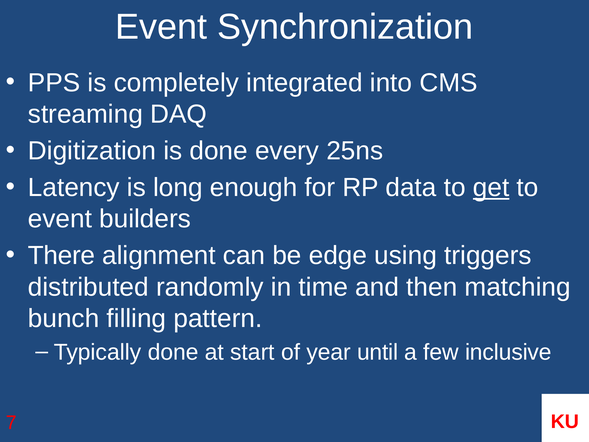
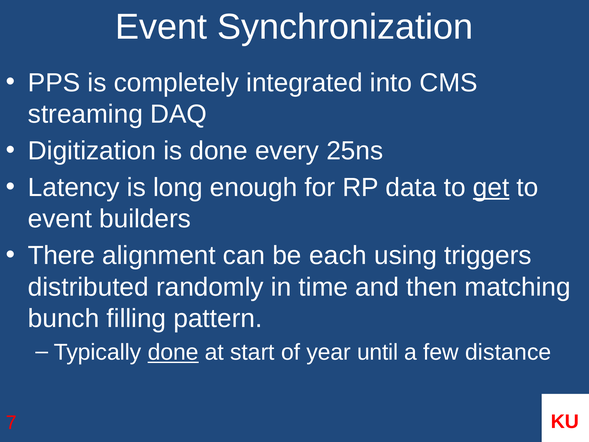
edge: edge -> each (338, 255)
done underline: none -> present (173, 352)
inclusive: inclusive -> distance (508, 352)
